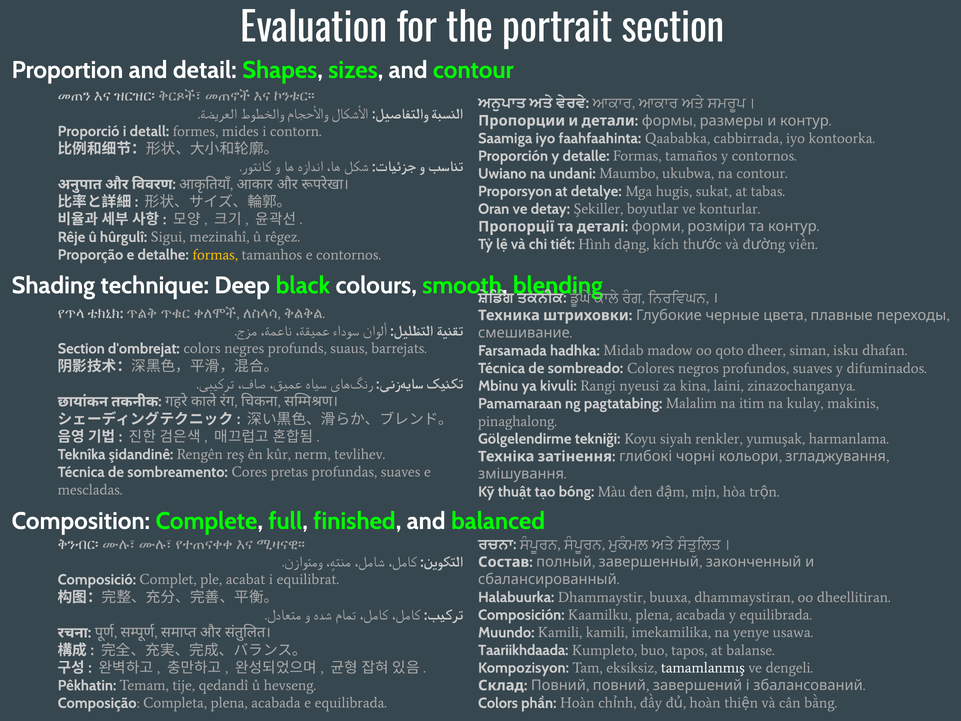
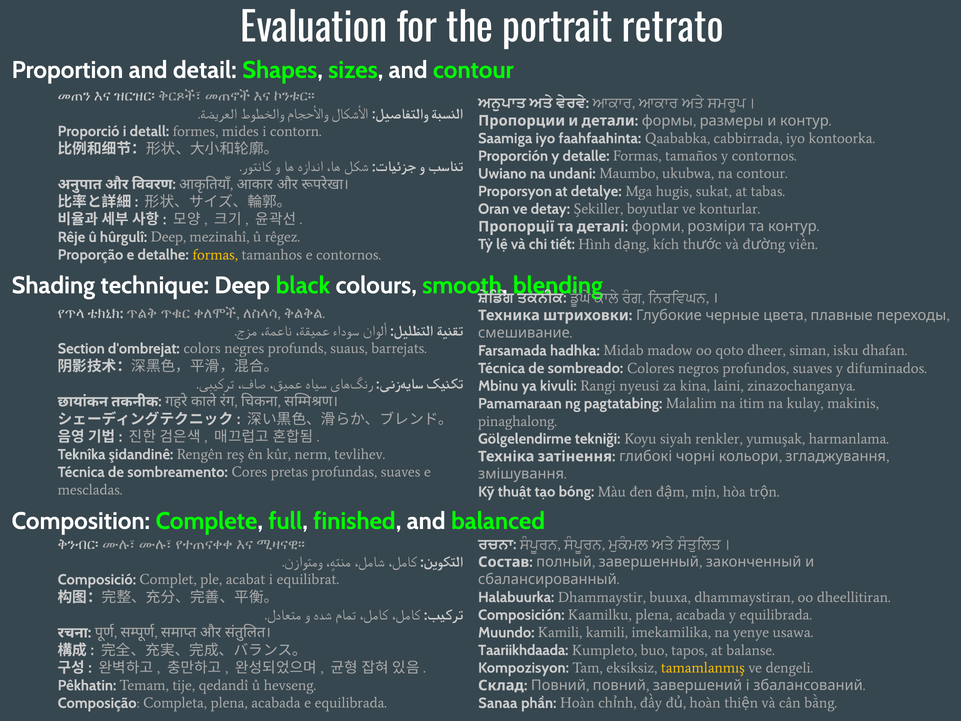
portrait section: section -> retrato (673, 28)
hûrgulî Sigui: Sigui -> Deep (168, 237)
tamamlanmış colour: white -> yellow (703, 668)
Colors: Colors -> Sanaa (498, 703)
